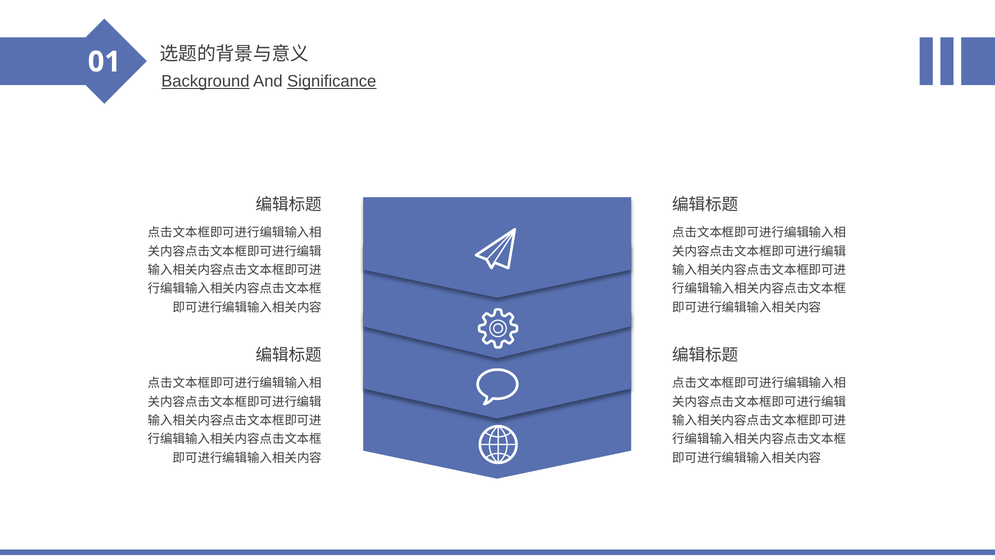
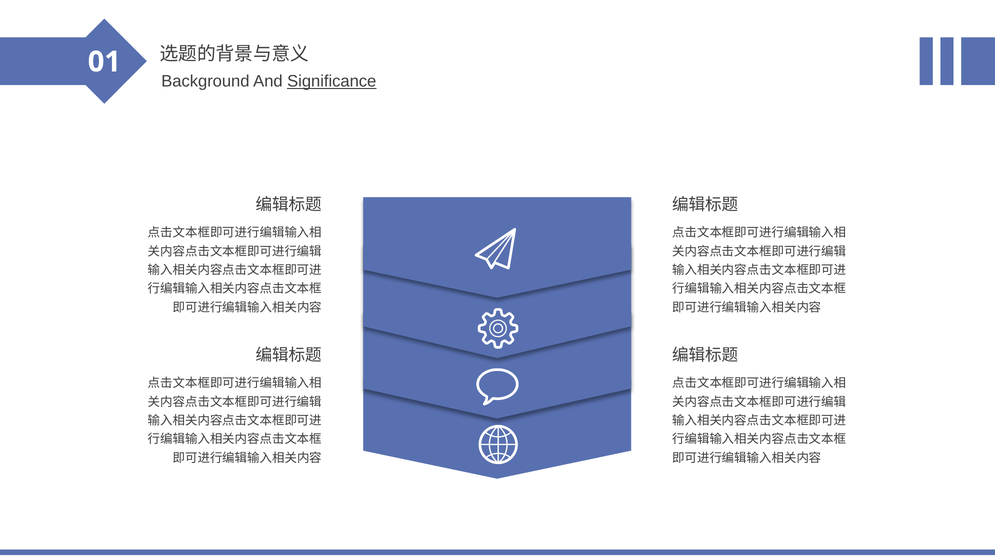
Background underline: present -> none (205, 81)
